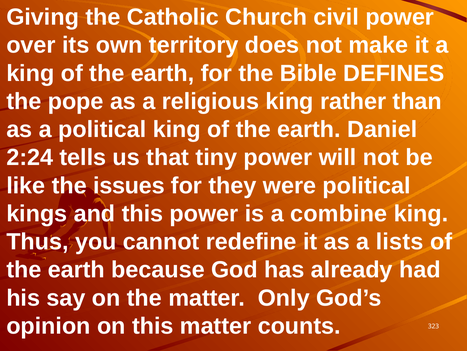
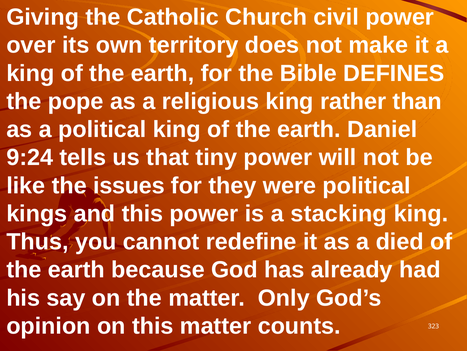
2:24: 2:24 -> 9:24 (30, 157)
combine: combine -> stacking (339, 213)
lists: lists -> died (400, 241)
